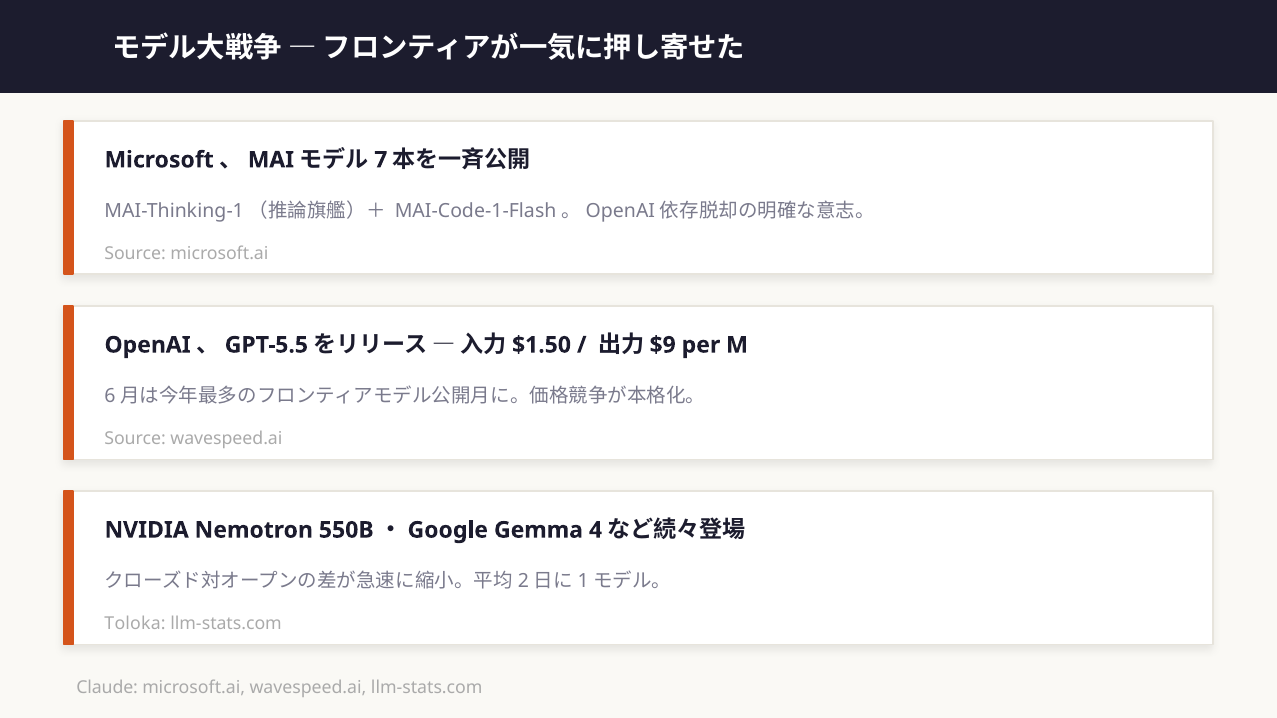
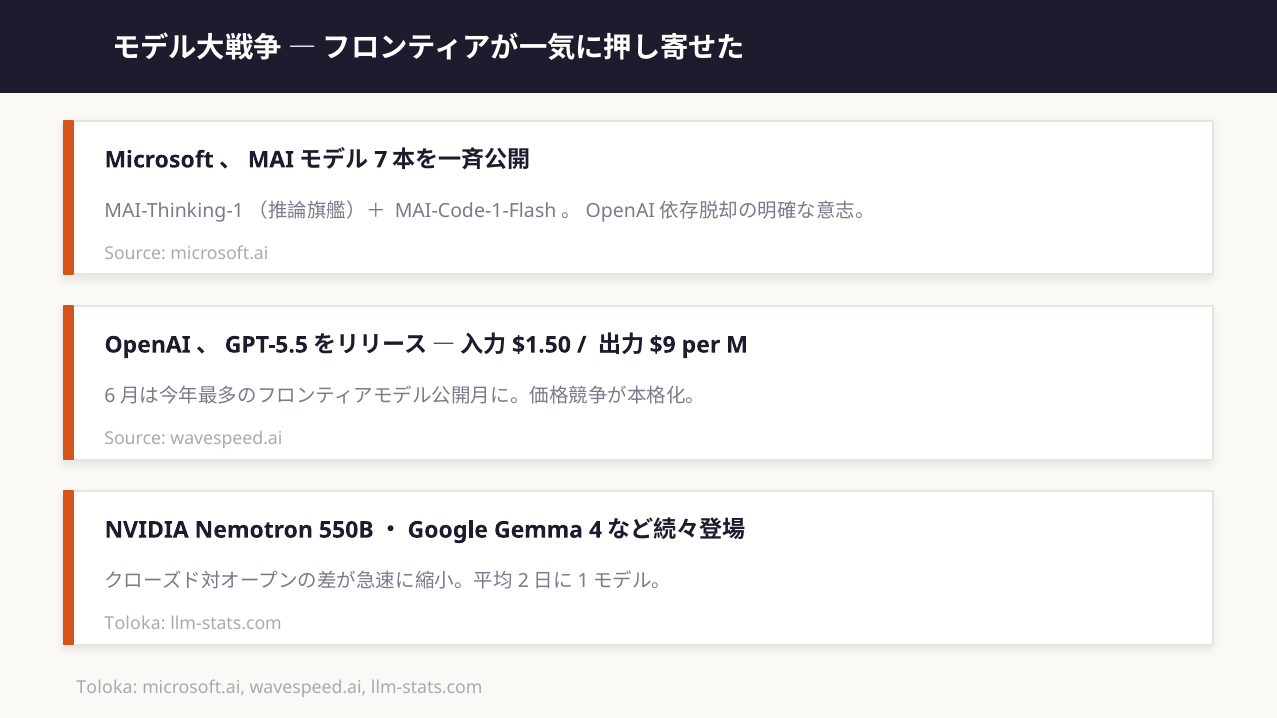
Claude: Claude -> Toloka (107, 688)
